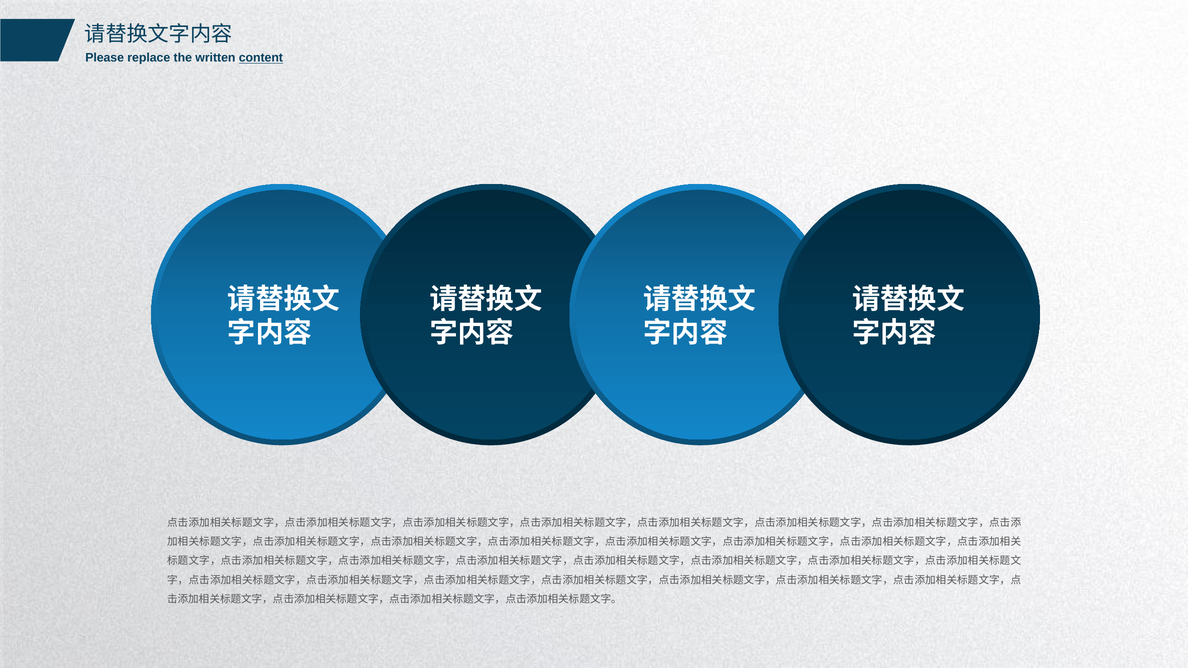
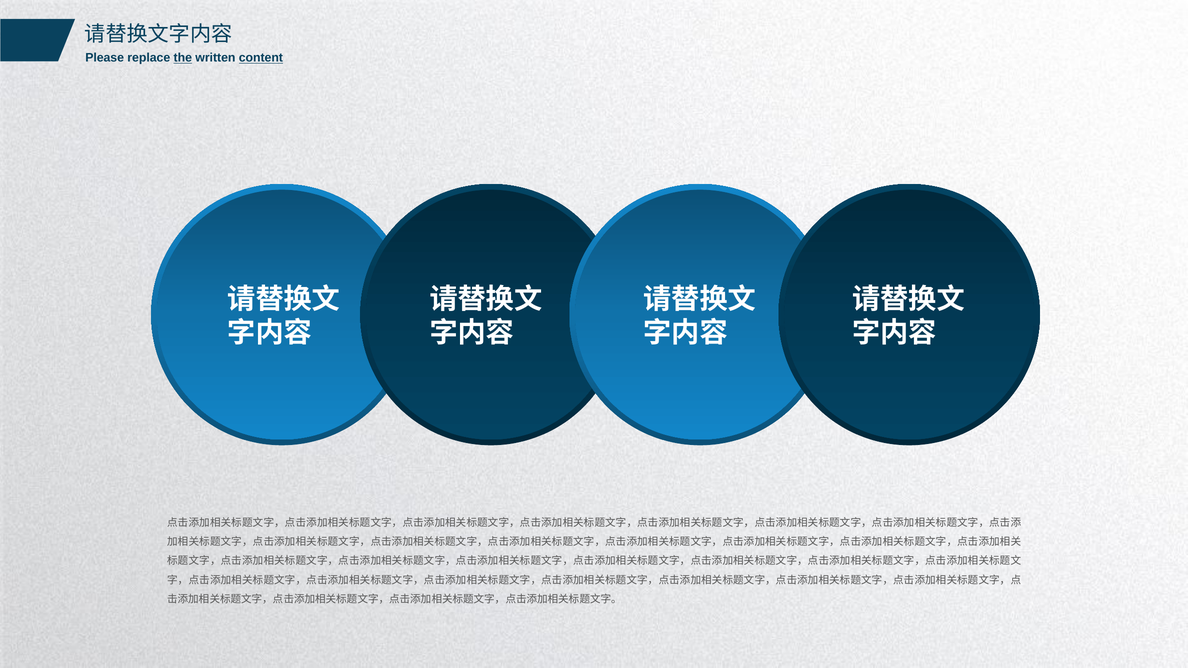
the underline: none -> present (183, 58)
